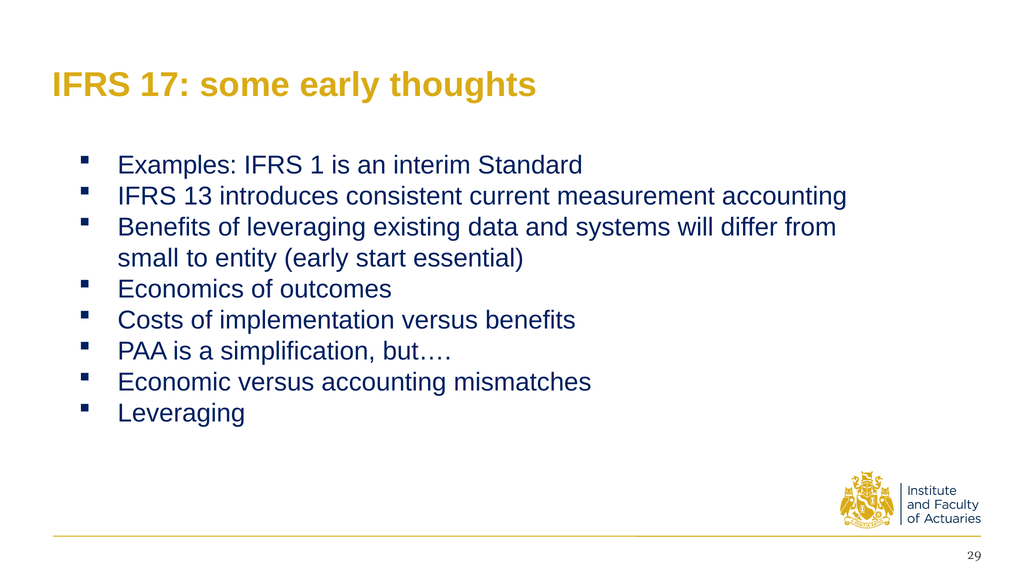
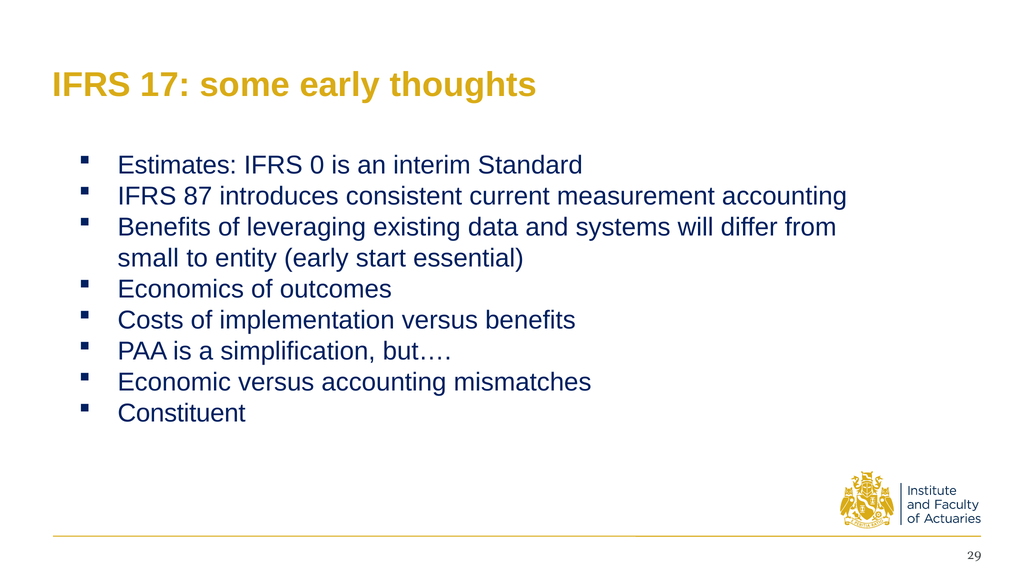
Examples: Examples -> Estimates (177, 165)
1: 1 -> 0 (317, 165)
13: 13 -> 87 (198, 196)
Leveraging: Leveraging -> Constituent (182, 413)
